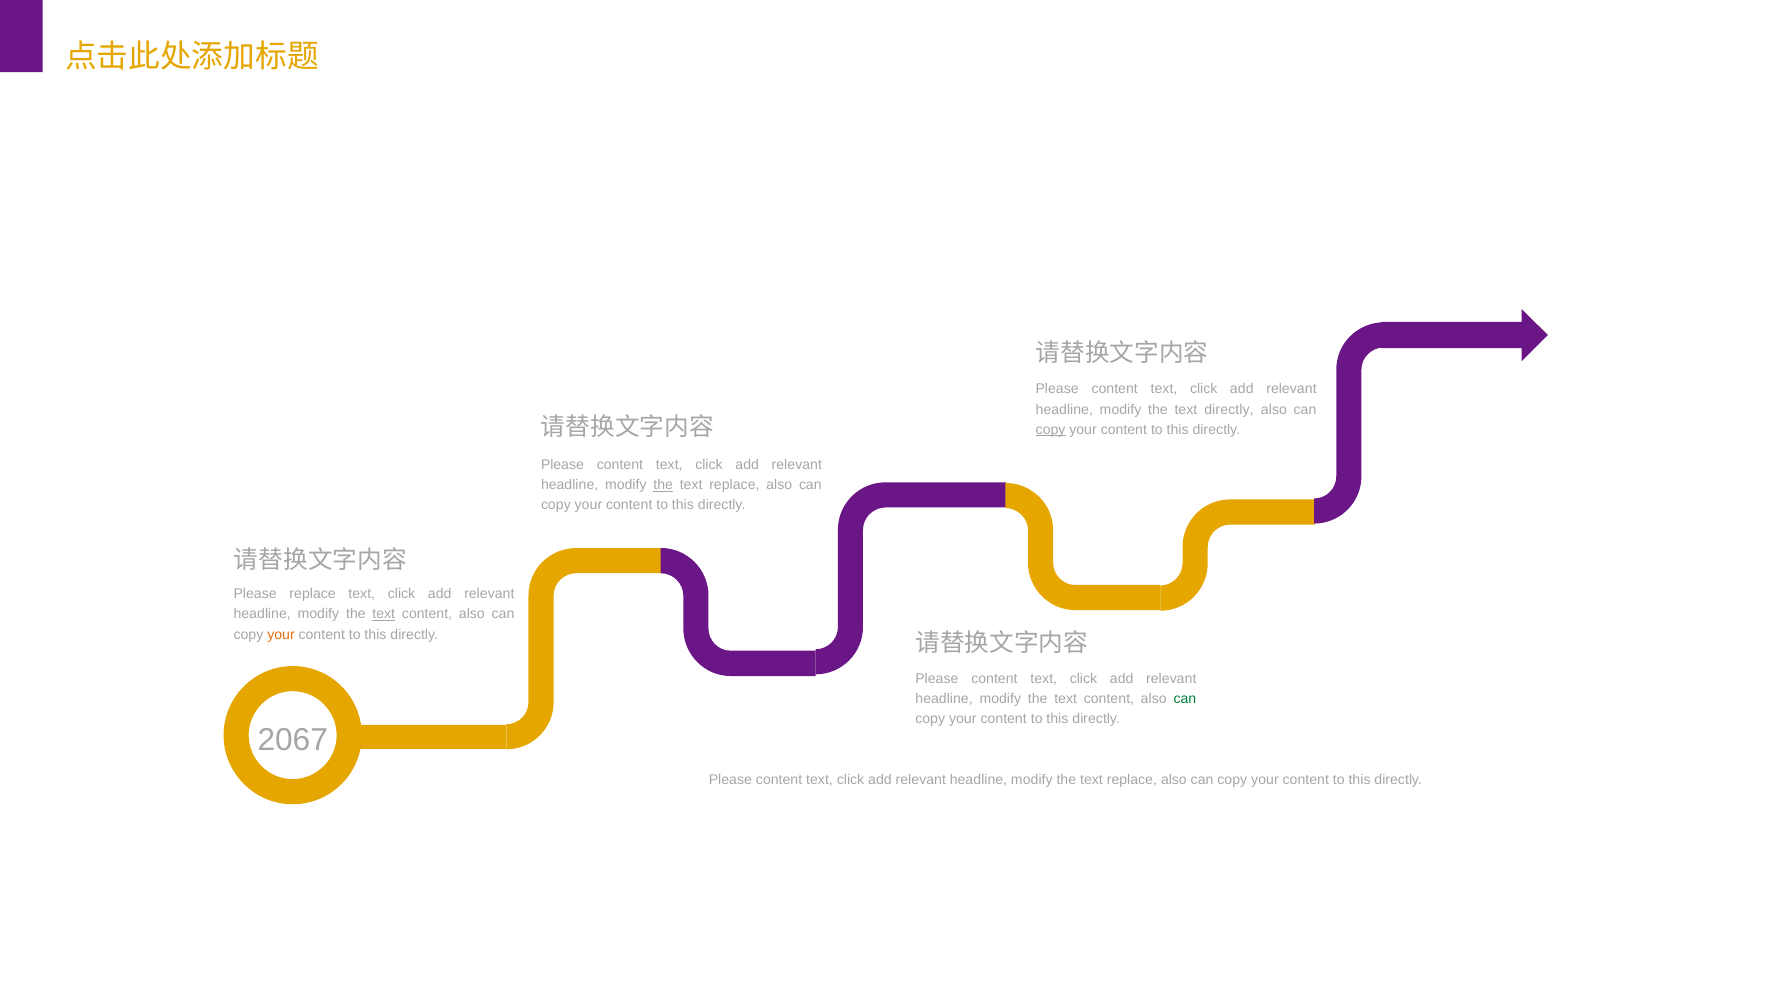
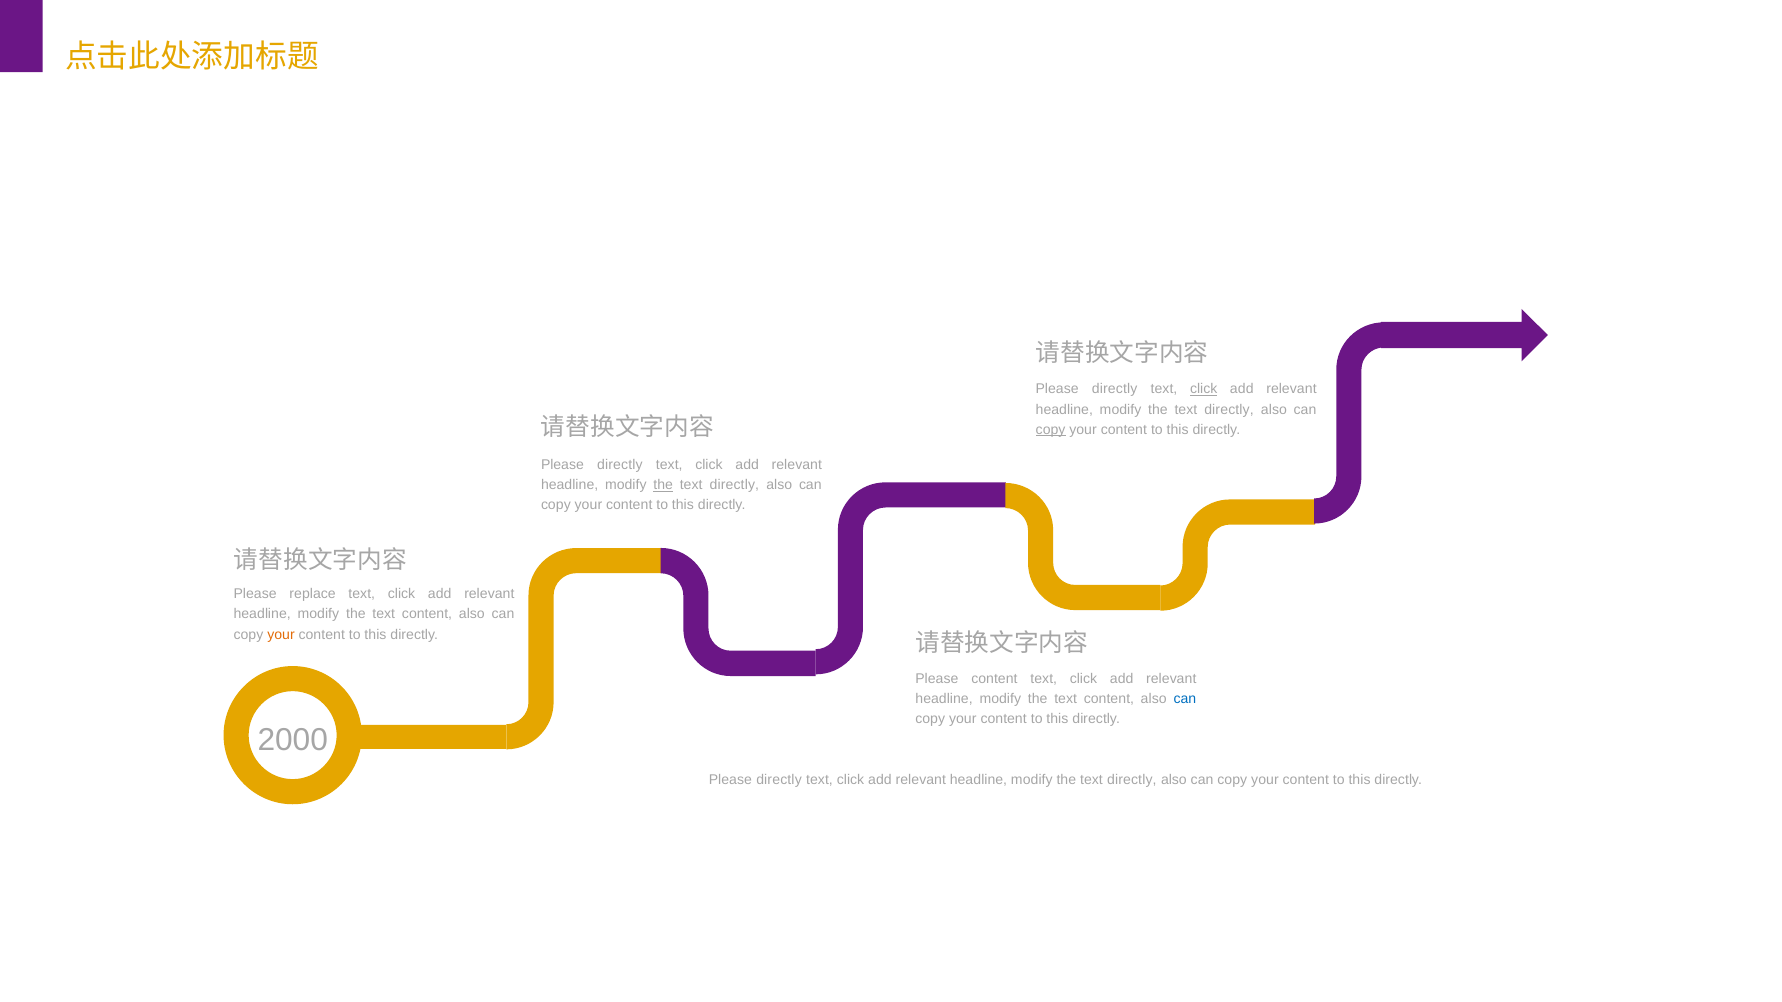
content: content -> directly (1115, 389)
click underline: none -> present (1204, 389)
content: content -> directly (620, 465)
replace: replace -> directly (734, 485)
text underline: present -> none (384, 615)
can colour: green -> blue (1185, 699)
2067: 2067 -> 2000 (293, 740)
content: content -> directly (779, 780)
replace: replace -> directly (1132, 780)
